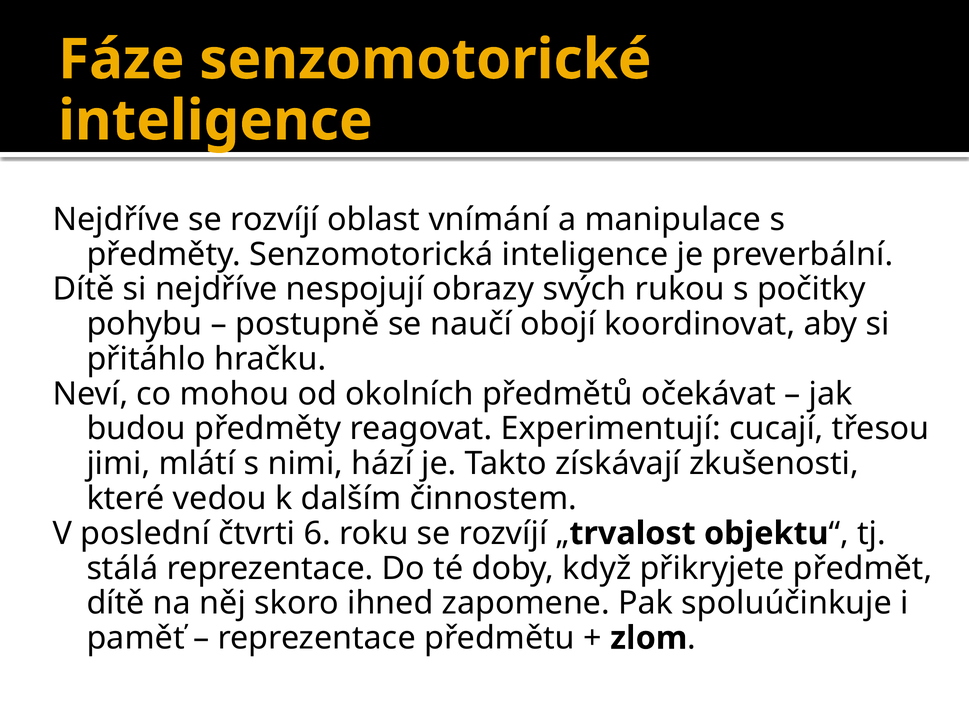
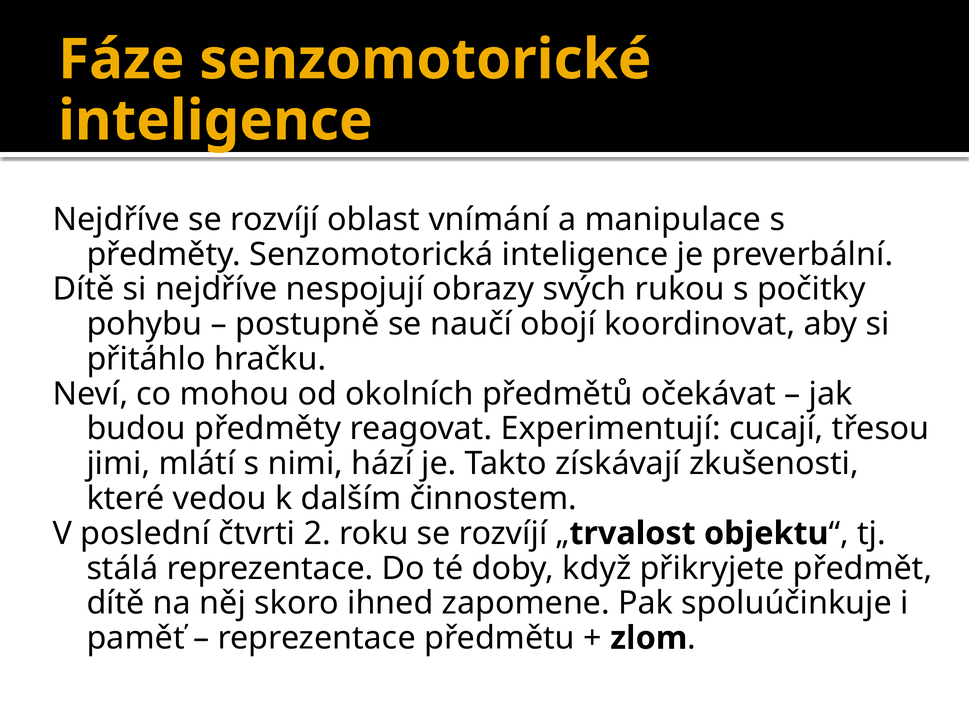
6: 6 -> 2 (317, 533)
